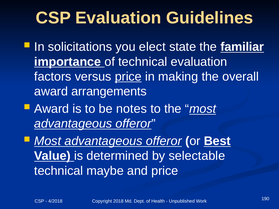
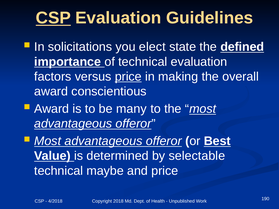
CSP underline: none -> present (53, 18)
familiar: familiar -> defined (242, 47)
arrangements: arrangements -> conscientious (109, 92)
notes: notes -> many (131, 109)
